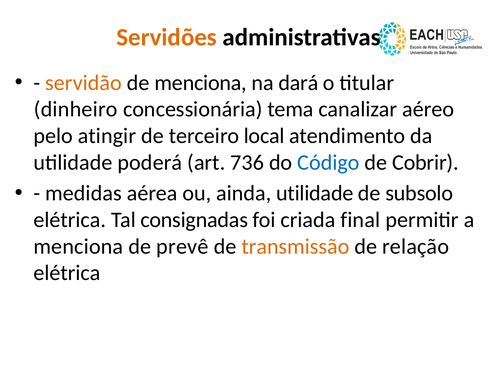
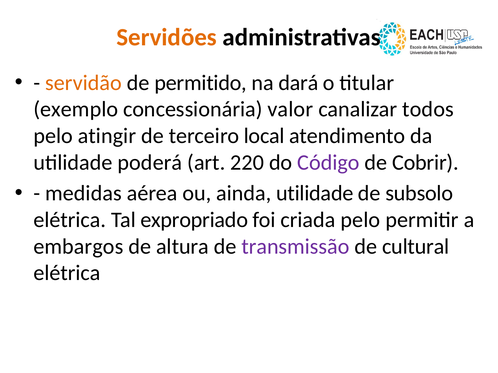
de menciona: menciona -> permitido (201, 83)
dinheiro: dinheiro -> exemplo (76, 109)
tema: tema -> valor (290, 109)
aéreo: aéreo -> todos (428, 109)
736: 736 -> 220 (247, 163)
Código colour: blue -> purple (328, 163)
consignadas: consignadas -> expropriado (194, 220)
criada final: final -> pelo (360, 220)
menciona: menciona -> embargos (78, 247)
prevê: prevê -> altura (182, 247)
transmissão colour: orange -> purple (295, 247)
relação: relação -> cultural (416, 247)
